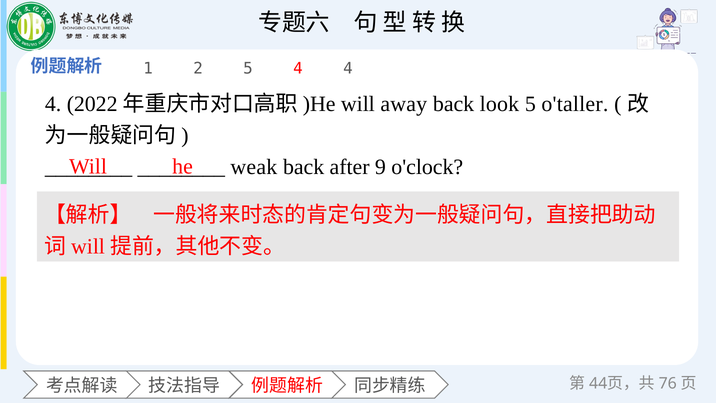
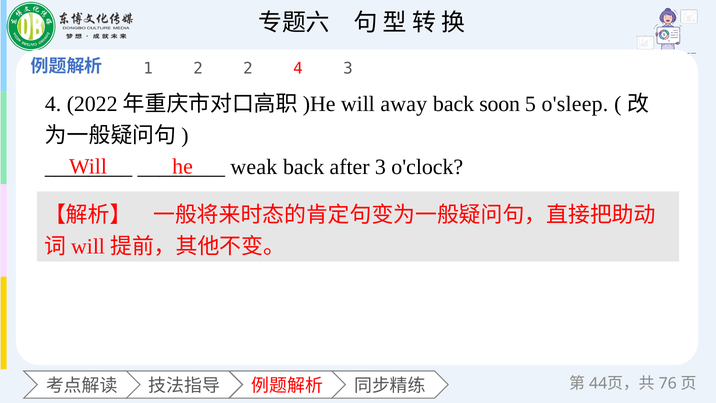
2 5: 5 -> 2 (248, 68)
4 4: 4 -> 3 (348, 68)
look: look -> soon (500, 104)
o'taller: o'taller -> o'sleep (575, 104)
after 9: 9 -> 3 (380, 167)
